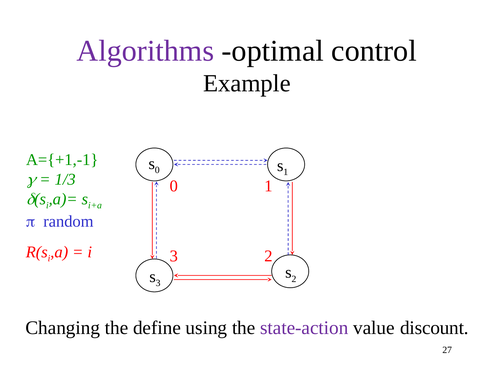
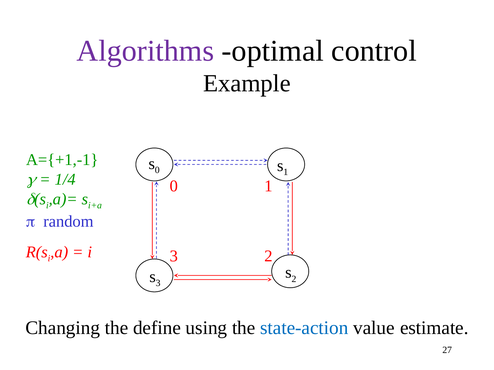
1/3: 1/3 -> 1/4 (65, 180)
state-action colour: purple -> blue (304, 328)
discount: discount -> estimate (434, 328)
